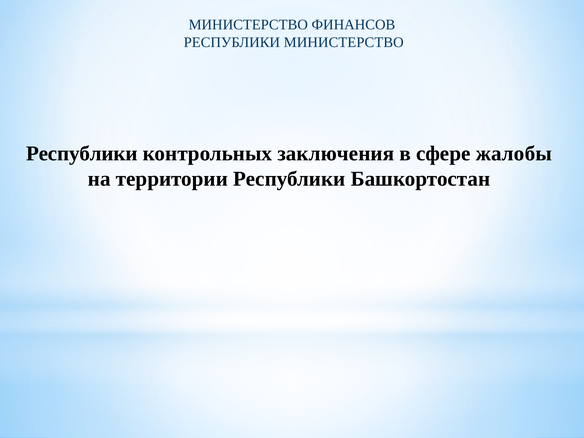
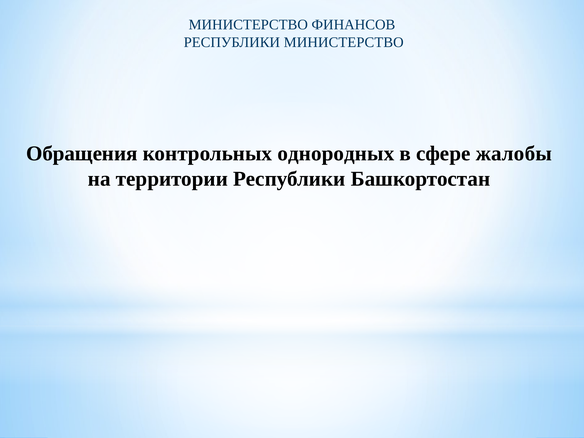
Республики: Республики -> Обращения (82, 153)
заключения: заключения -> однородных (336, 153)
